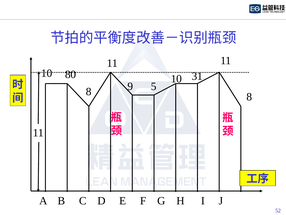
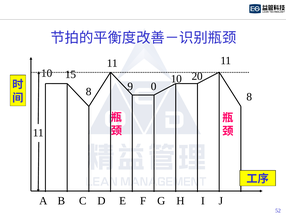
80: 80 -> 15 (71, 74)
31: 31 -> 20 (197, 76)
5: 5 -> 0 (154, 86)
